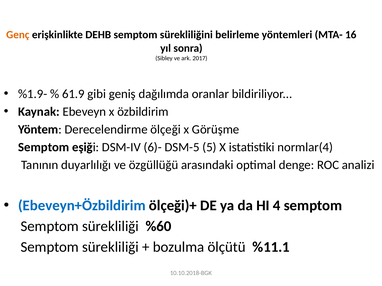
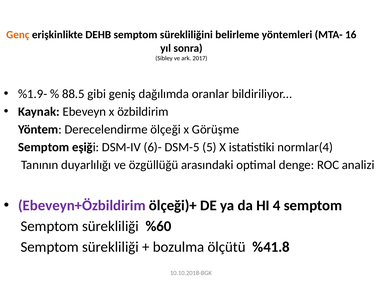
61.9: 61.9 -> 88.5 (73, 94)
Ebeveyn+Özbildirim colour: blue -> purple (82, 206)
%11.1: %11.1 -> %41.8 (271, 247)
